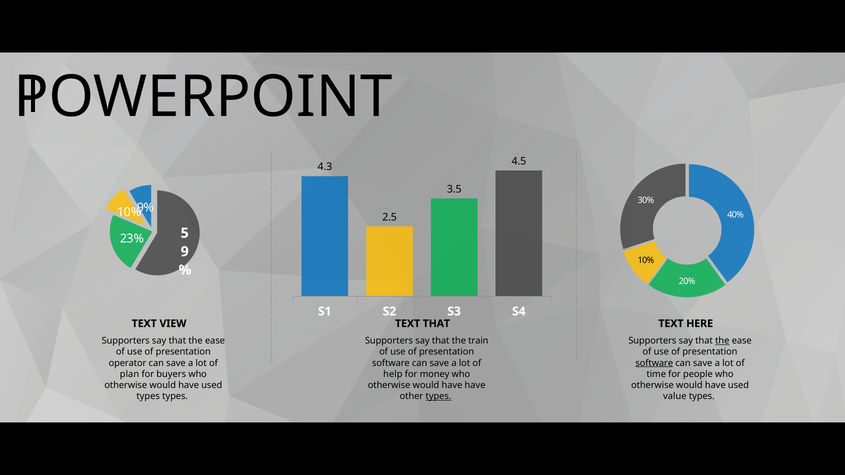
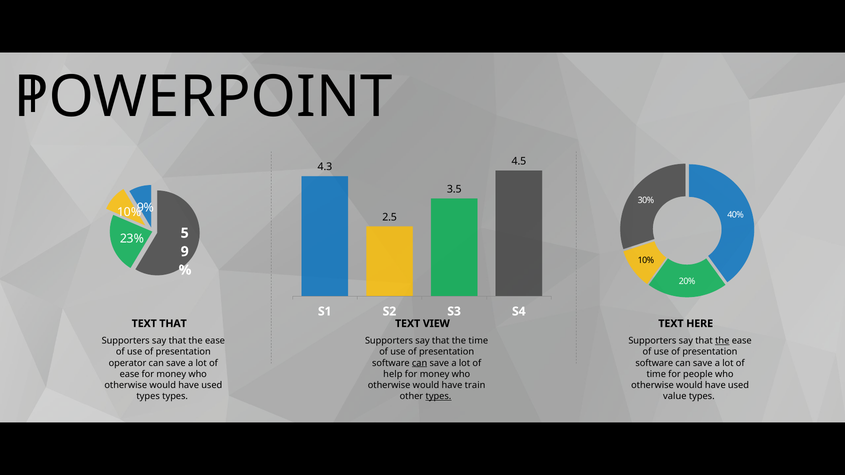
TEXT VIEW: VIEW -> THAT (173, 324)
TEXT THAT: THAT -> VIEW (436, 324)
the train: train -> time (478, 341)
can underline: none -> present (420, 363)
software underline: present -> none (654, 363)
plan: plan -> ease (130, 374)
buyers: buyers -> money (171, 374)
have have: have -> train (475, 385)
